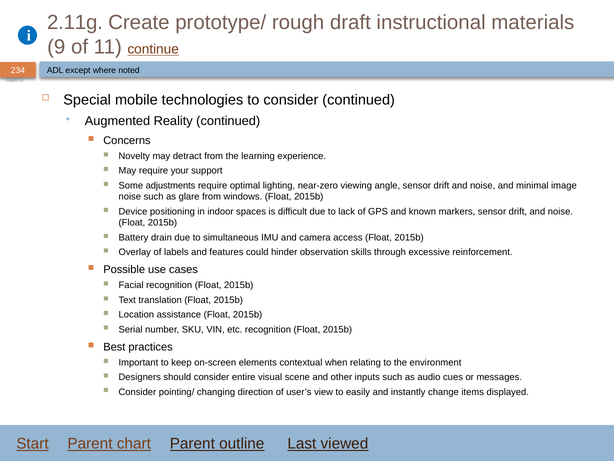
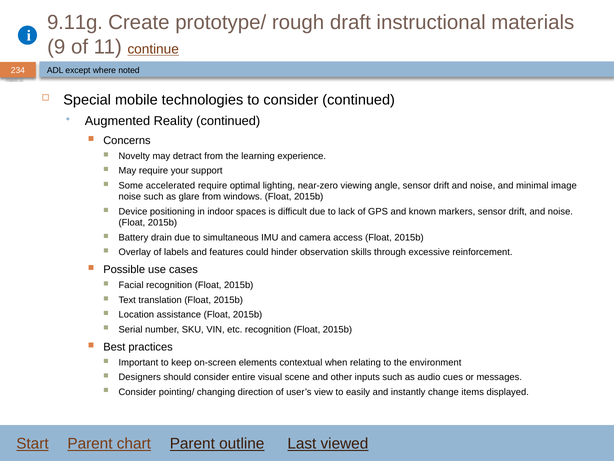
2.11g: 2.11g -> 9.11g (75, 22)
adjustments: adjustments -> accelerated (170, 185)
